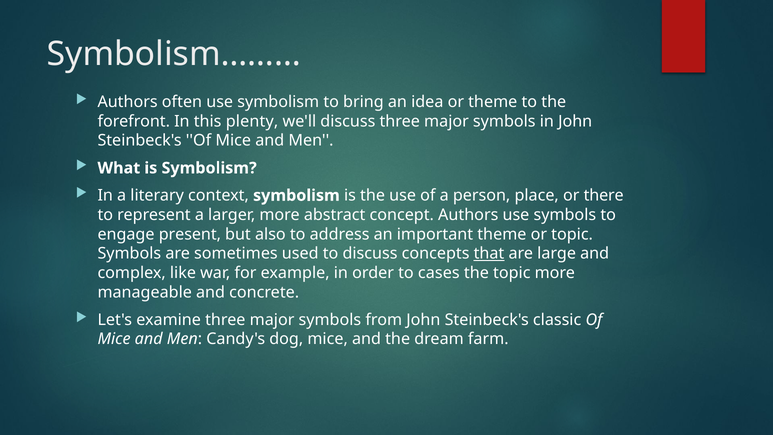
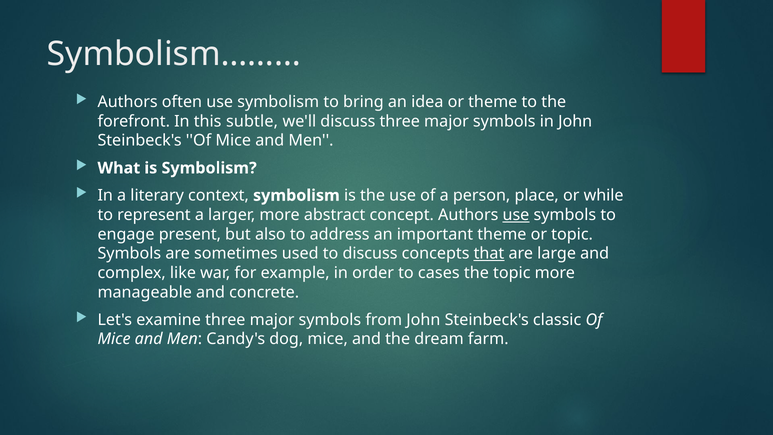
plenty: plenty -> subtle (252, 121)
there: there -> while (604, 195)
use underline: none -> present (516, 215)
